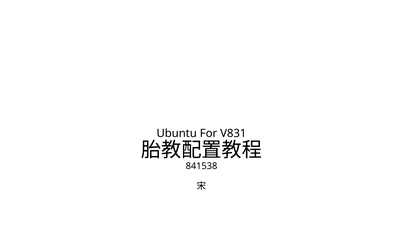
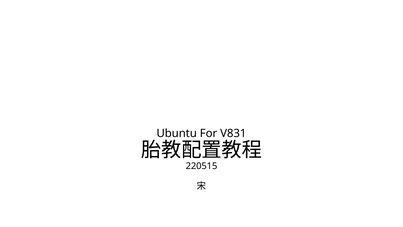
841538: 841538 -> 220515 (201, 166)
